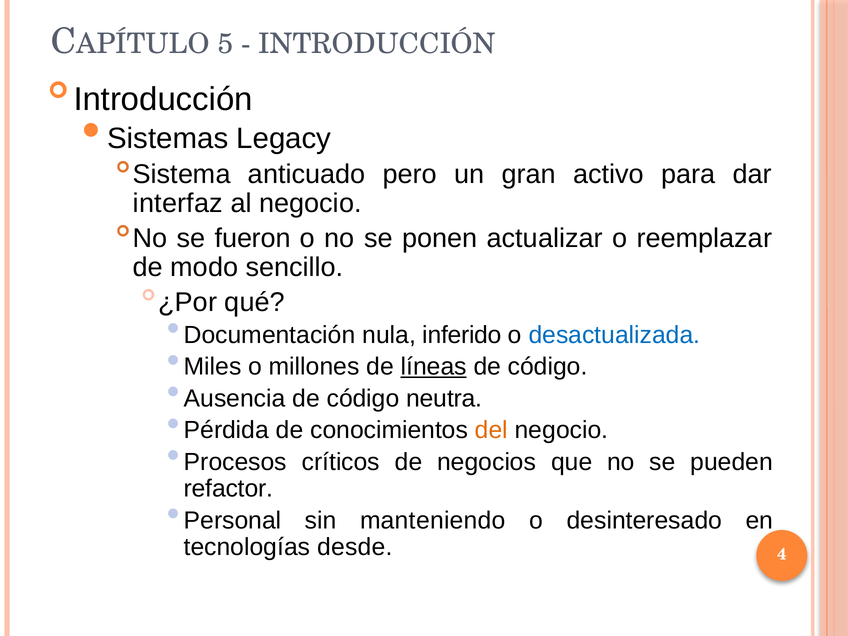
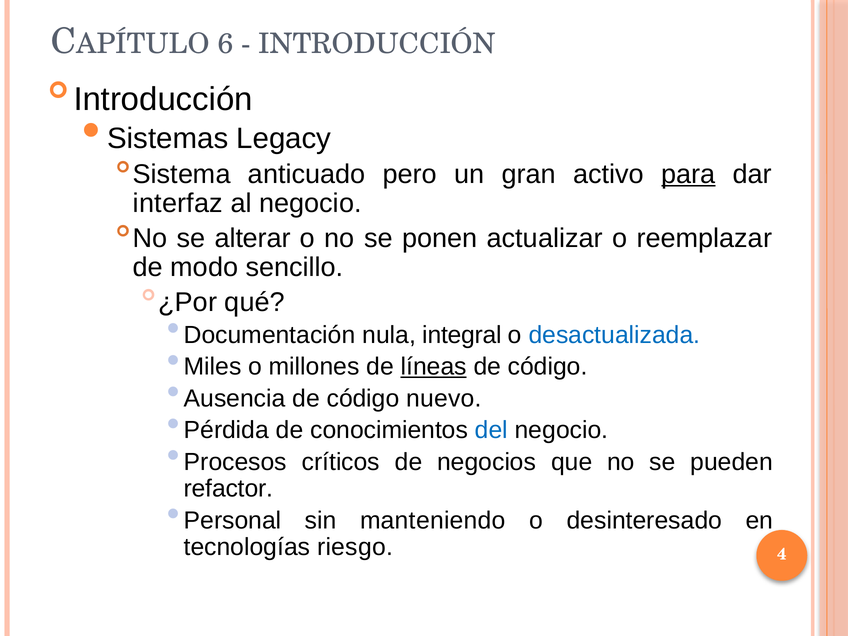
5: 5 -> 6 (225, 44)
para underline: none -> present (688, 174)
fueron: fueron -> alterar (253, 238)
inferido: inferido -> integral (462, 335)
neutra: neutra -> nuevo (444, 398)
del colour: orange -> blue (491, 430)
desde: desde -> riesgo (355, 547)
